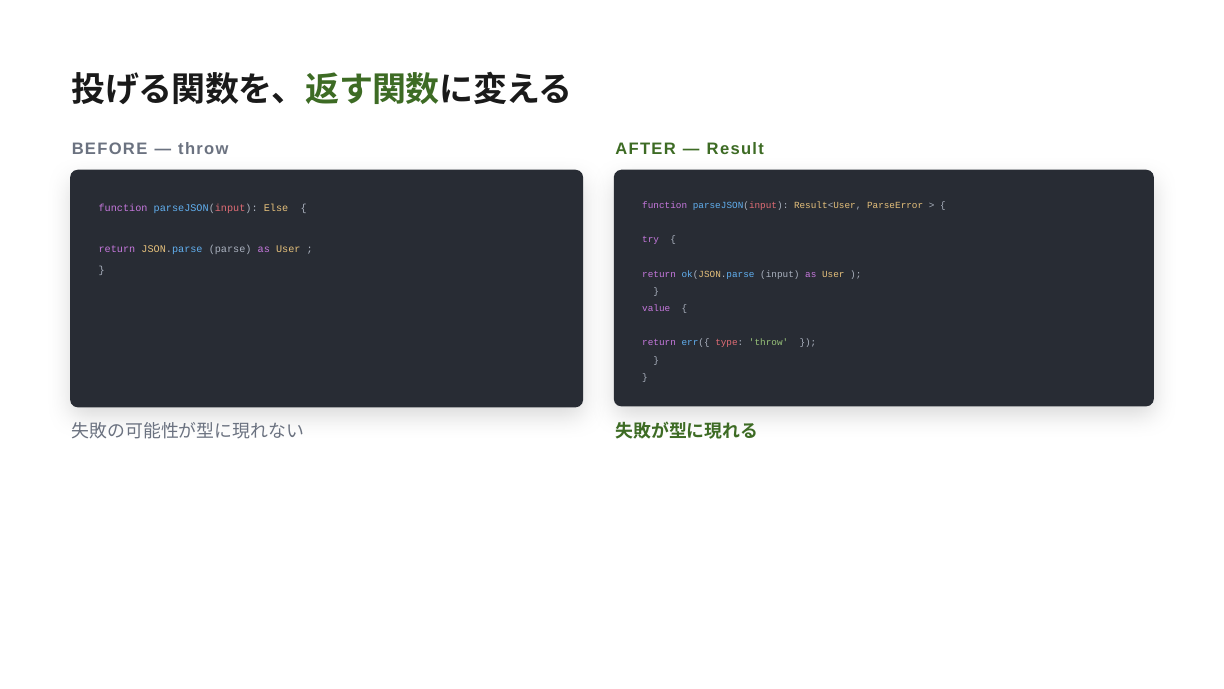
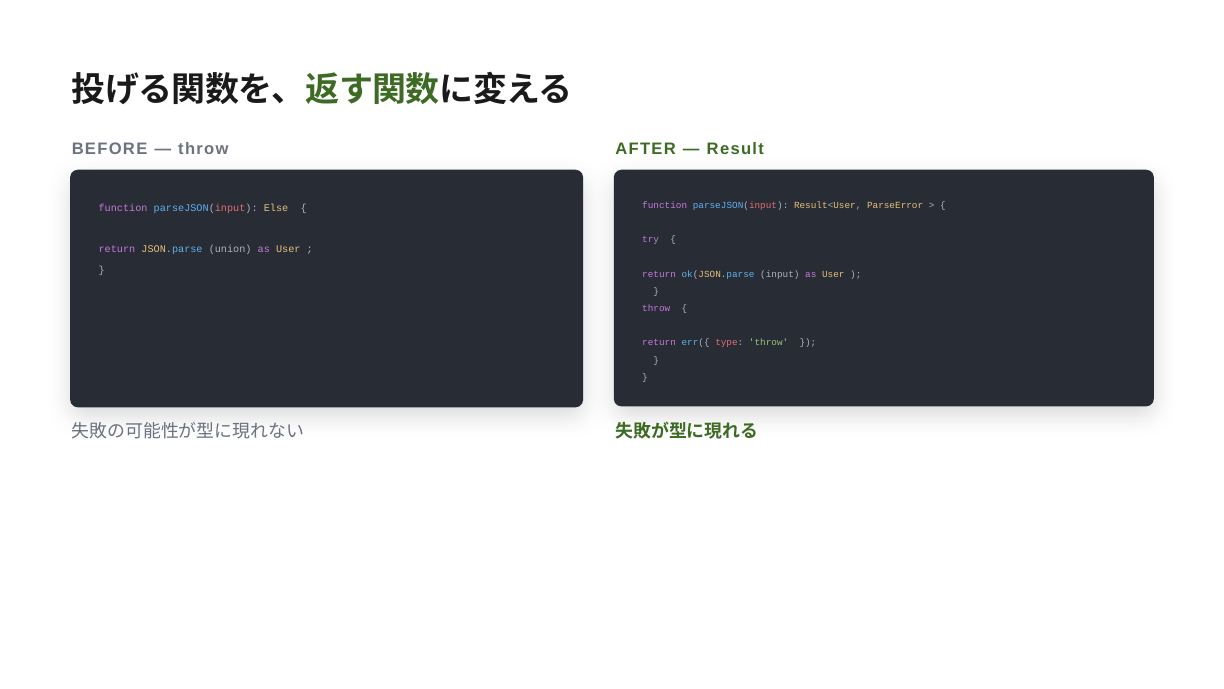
parse: parse -> union (230, 249)
value: value -> throw (656, 308)
